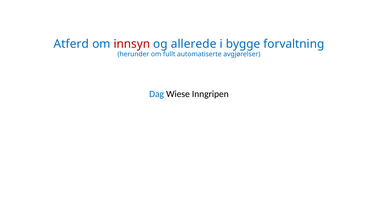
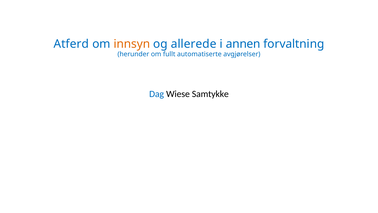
innsyn colour: red -> orange (132, 44)
bygge: bygge -> annen (243, 44)
Inngripen: Inngripen -> Samtykke (210, 94)
